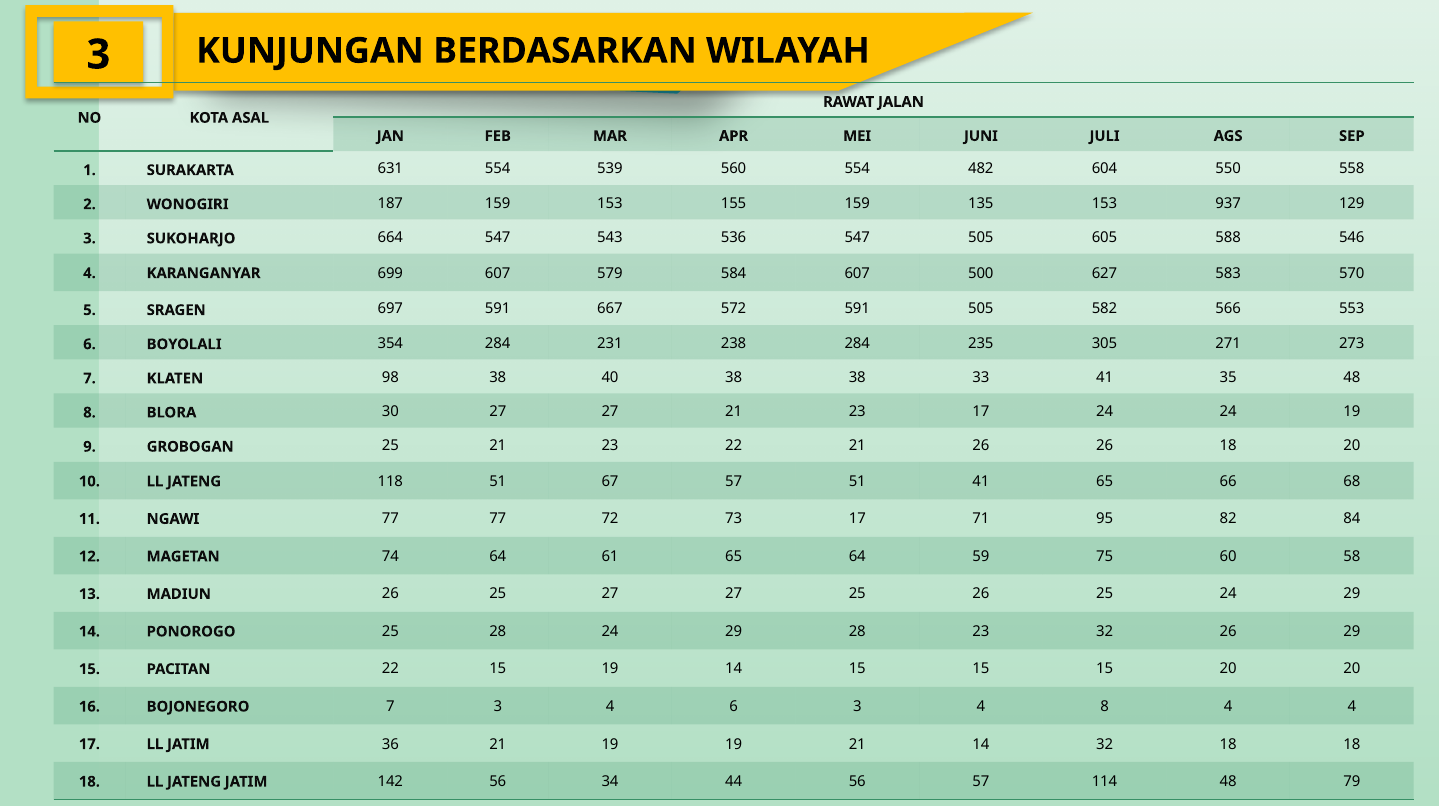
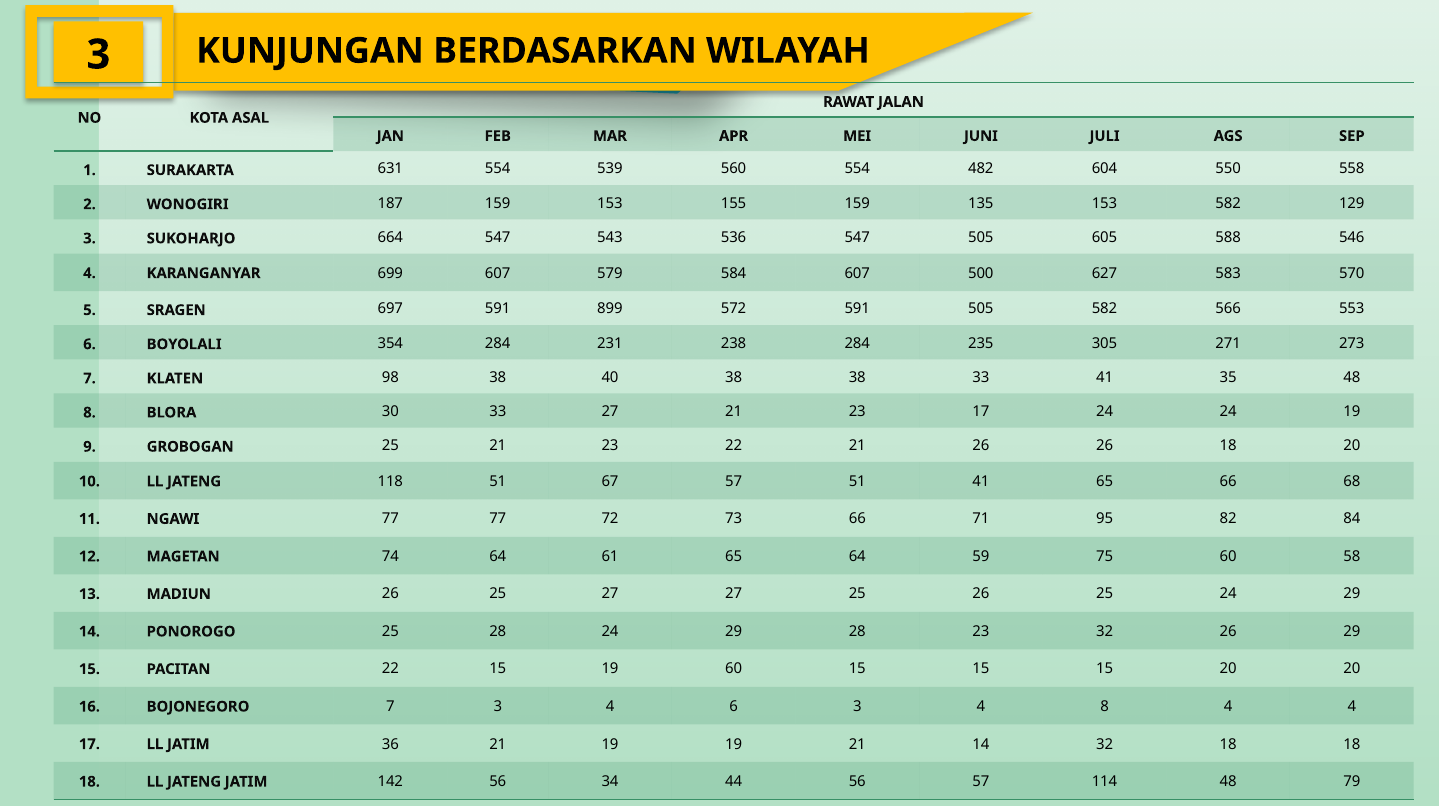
153 937: 937 -> 582 (1228, 203)
667: 667 -> 899 (610, 309)
30 27: 27 -> 33 (498, 412)
73 17: 17 -> 66 (857, 519)
19 14: 14 -> 60 (734, 669)
